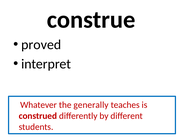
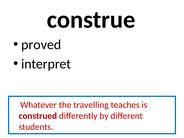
generally: generally -> travelling (91, 105)
